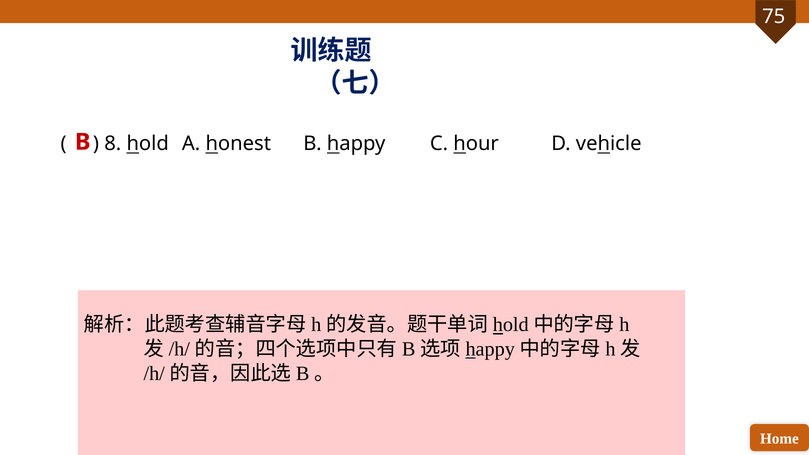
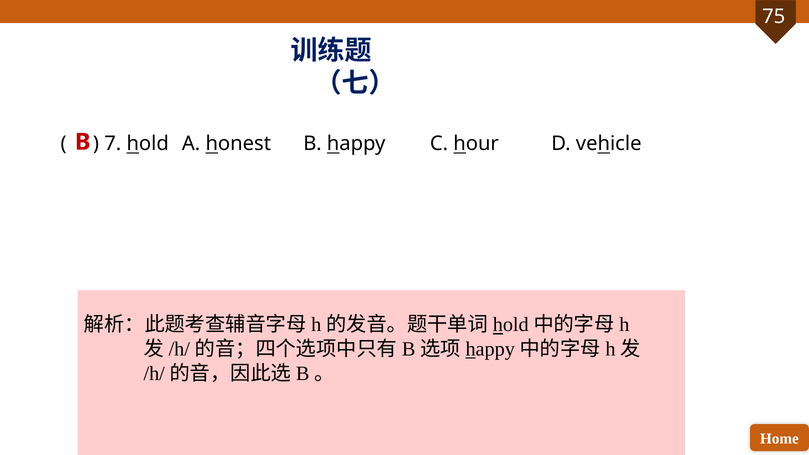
8: 8 -> 7 (113, 144)
